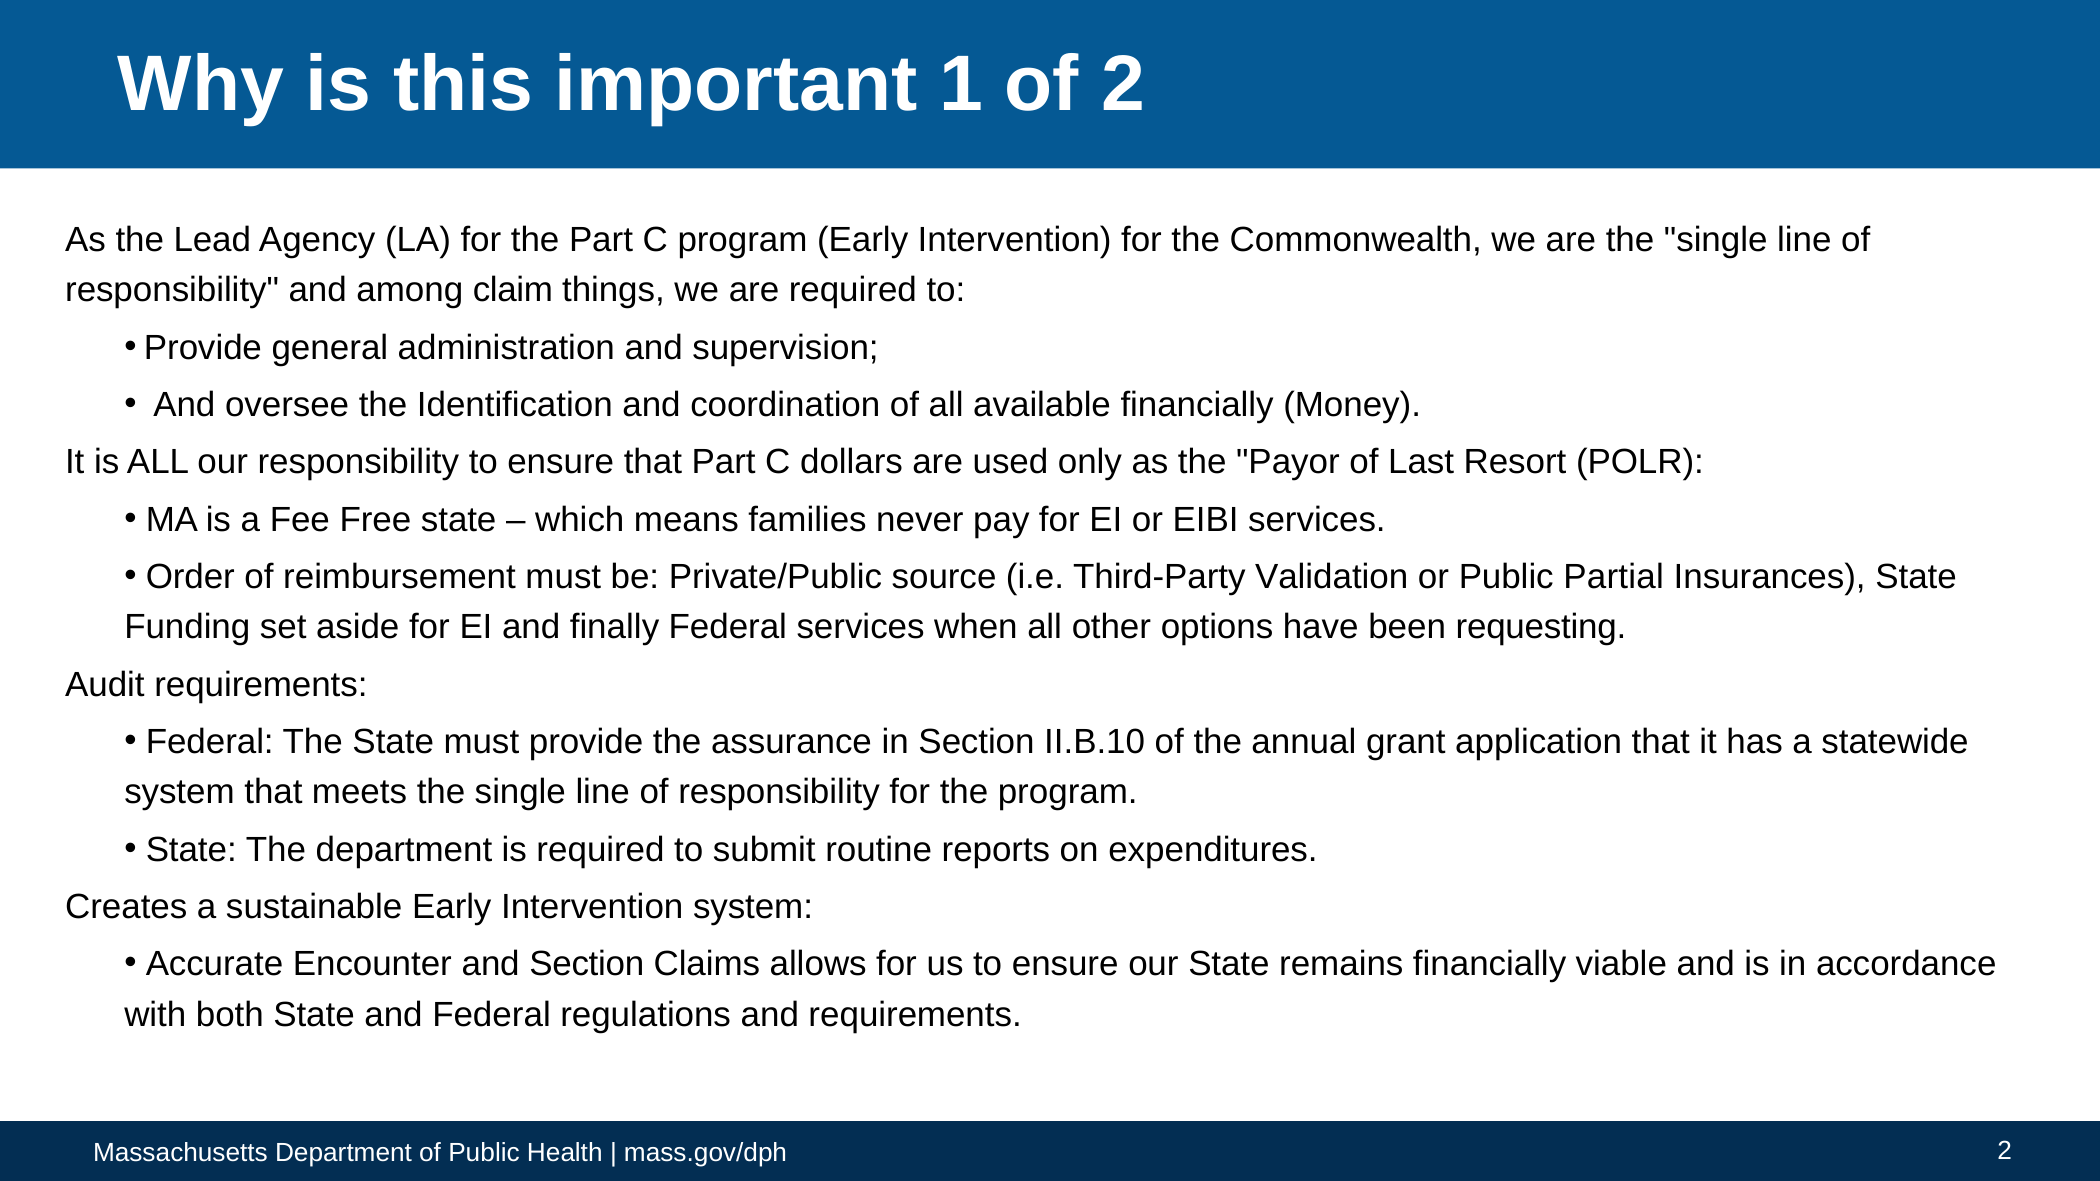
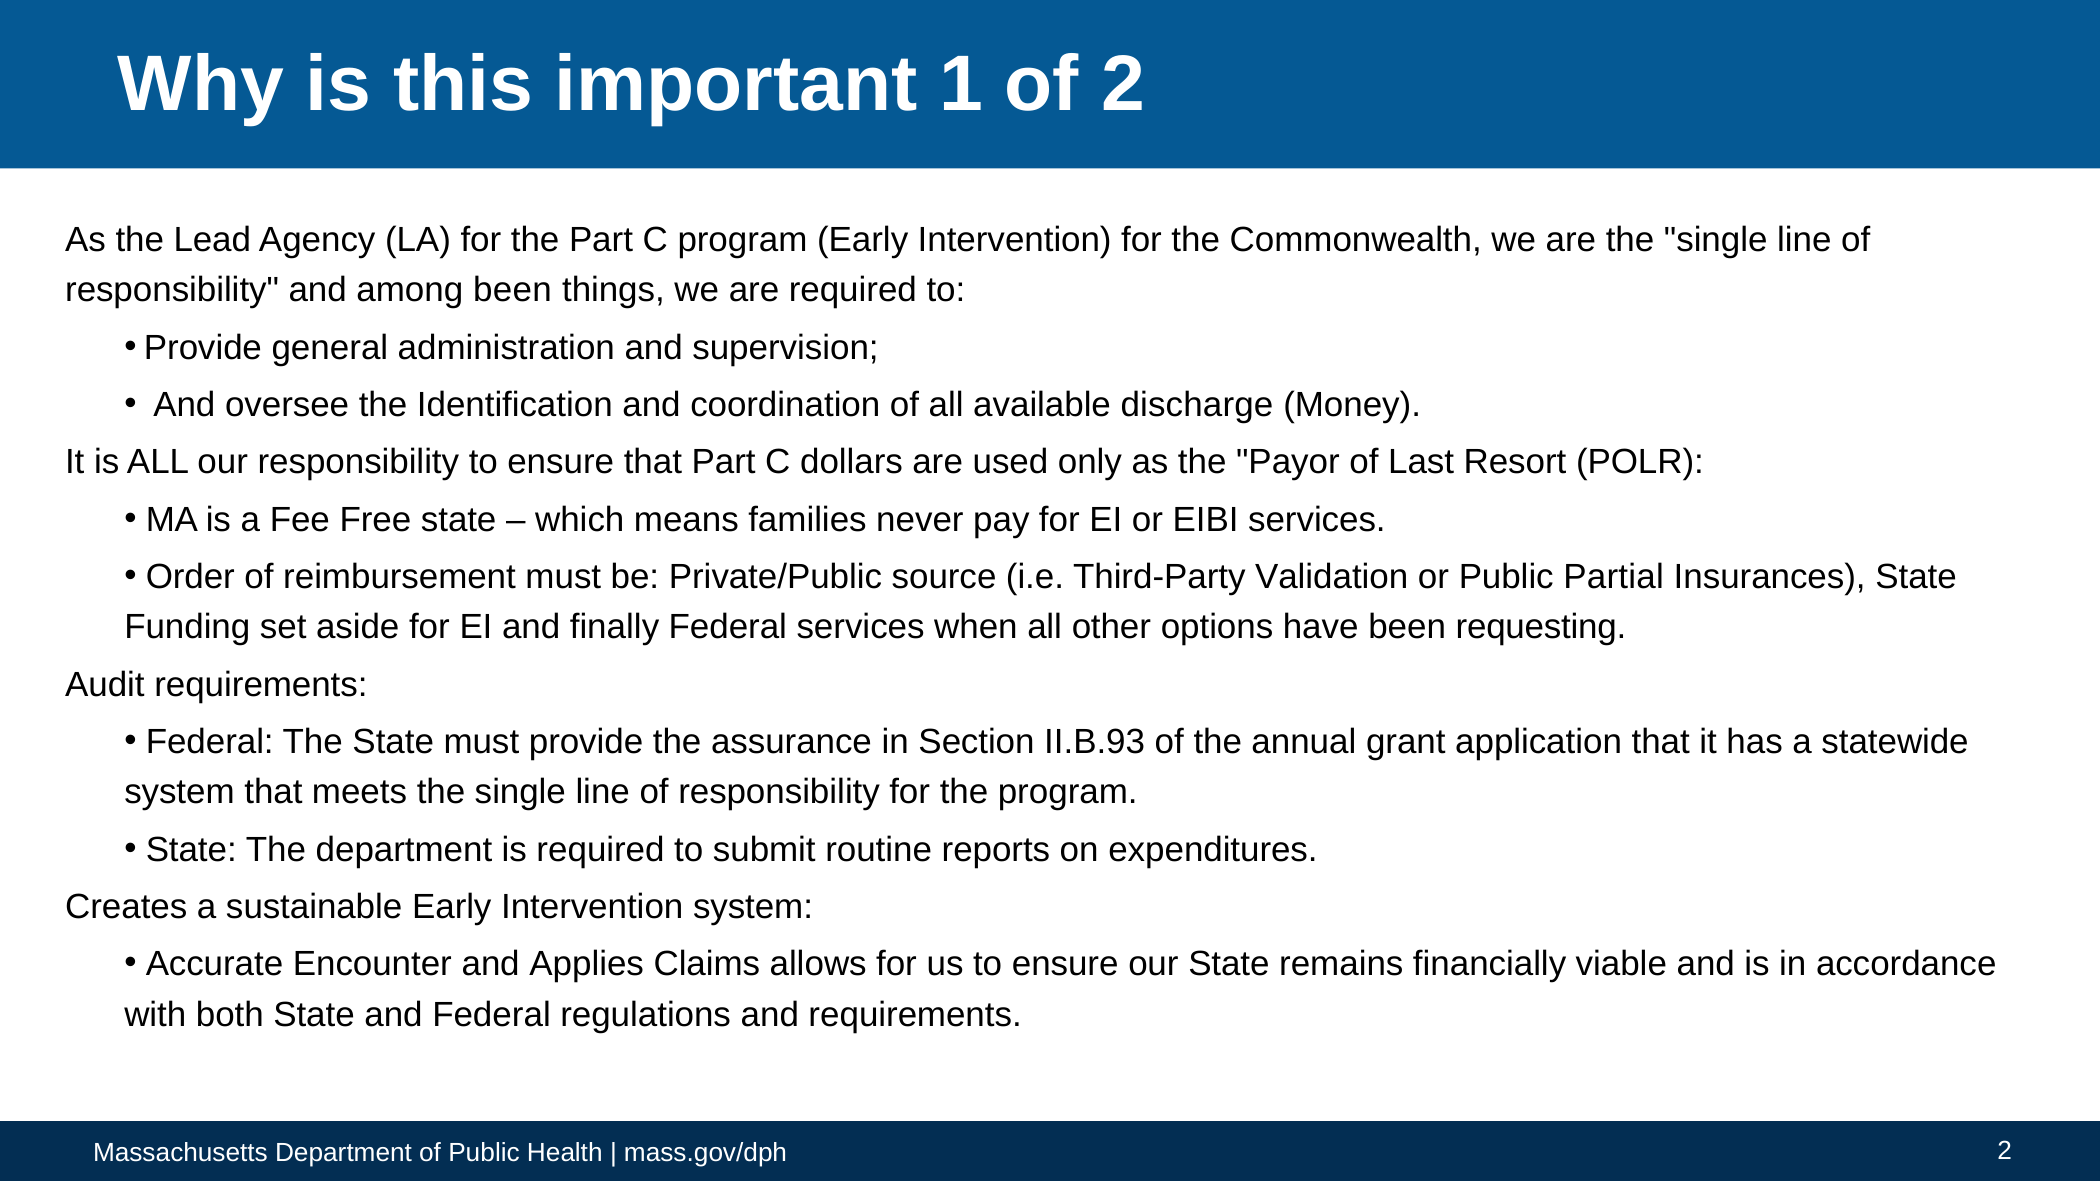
among claim: claim -> been (513, 290)
available financially: financially -> discharge (1197, 405)
II.B.10: II.B.10 -> II.B.93 (1095, 742)
and Section: Section -> Applies (587, 965)
